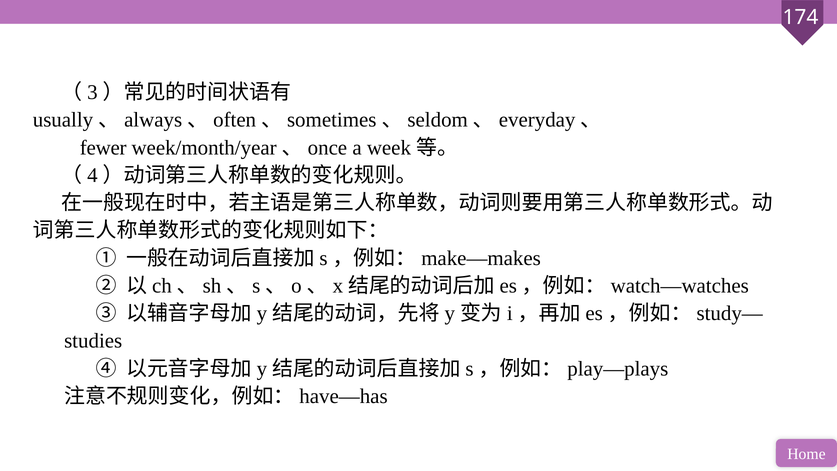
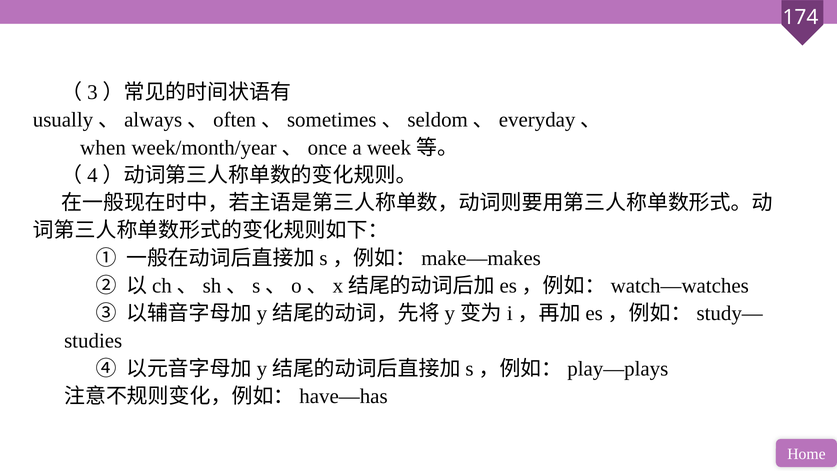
fewer: fewer -> when (103, 148)
